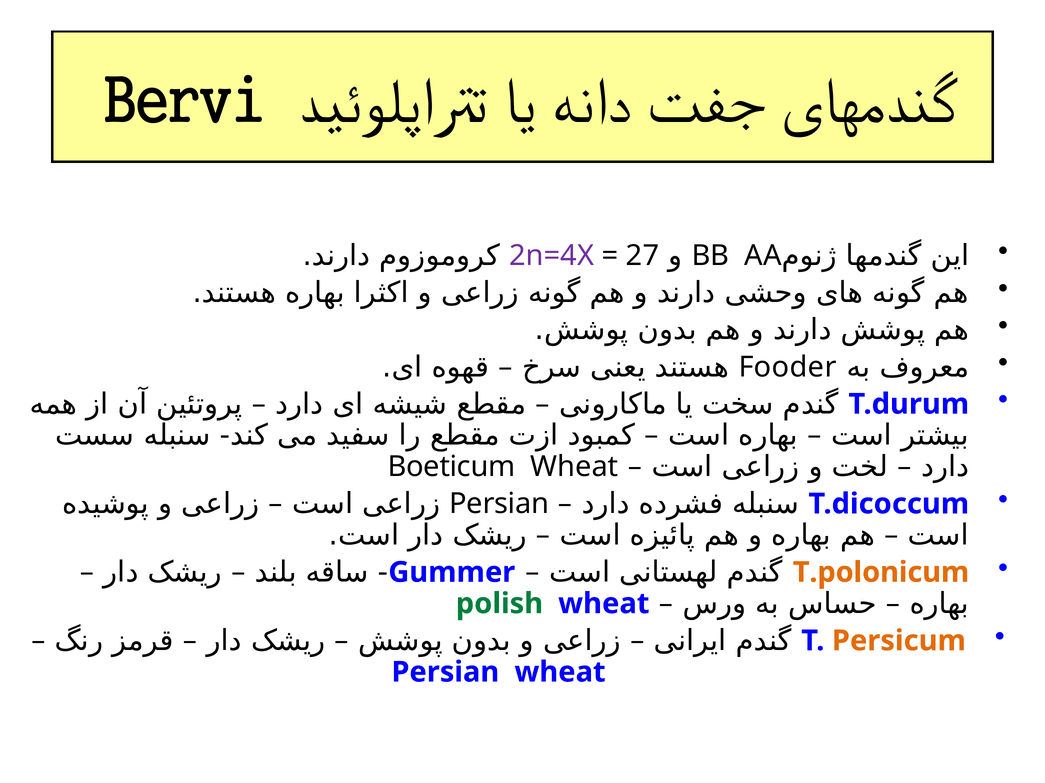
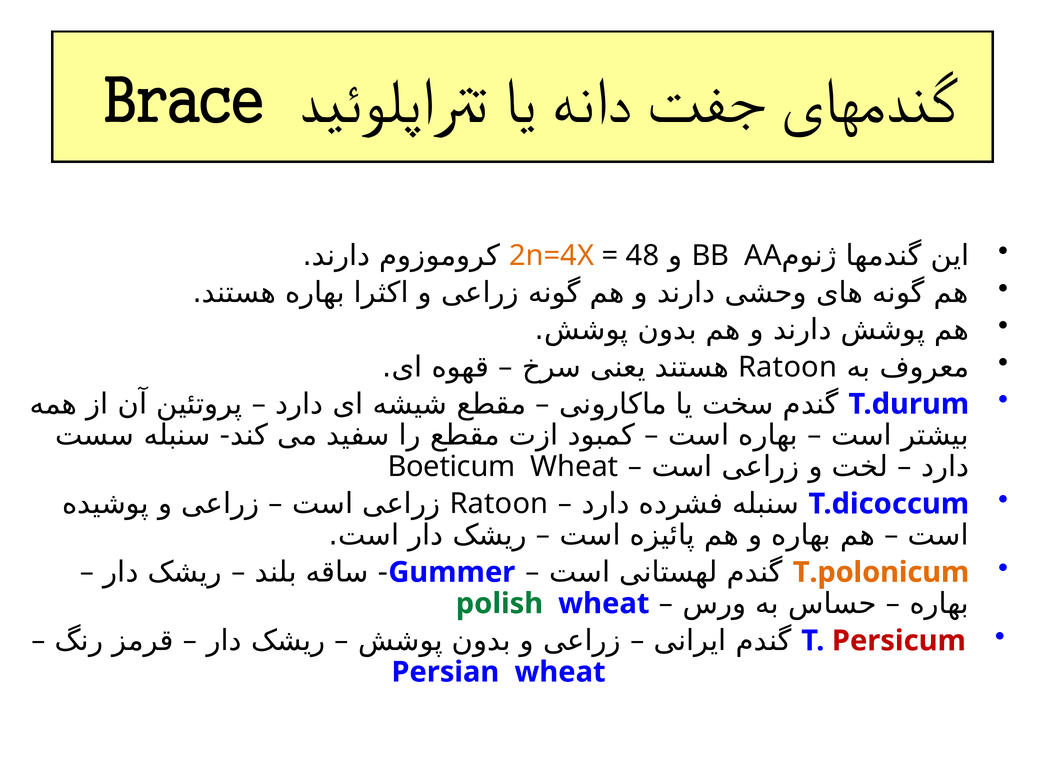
Bervi: Bervi -> Brace (184, 101)
2n=4X colour: purple -> orange (552, 256)
27: 27 -> 48 (643, 256)
Fooder: Fooder -> Ratoon (788, 367)
Persian: Persian -> Ratoon (499, 504)
Persicum colour: orange -> red (899, 641)
